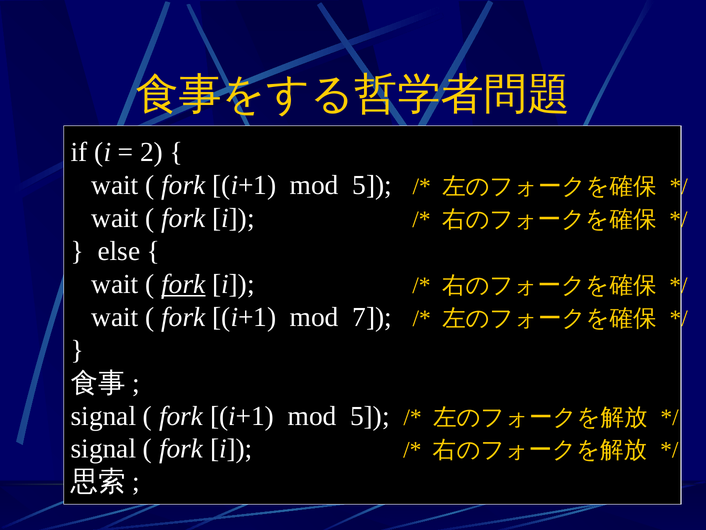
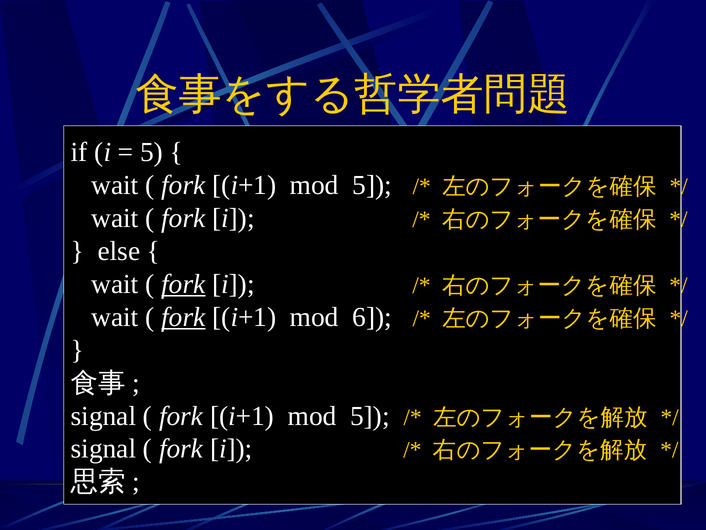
2: 2 -> 5 (152, 152)
fork underline: none -> present (183, 317)
7: 7 -> 6 (372, 317)
